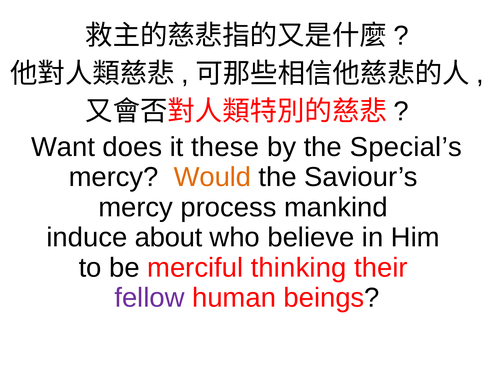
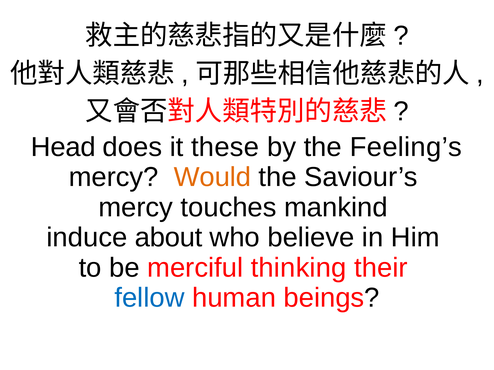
Want: Want -> Head (63, 147)
Special’s: Special’s -> Feeling’s (406, 147)
process: process -> touches (229, 208)
fellow colour: purple -> blue (149, 298)
